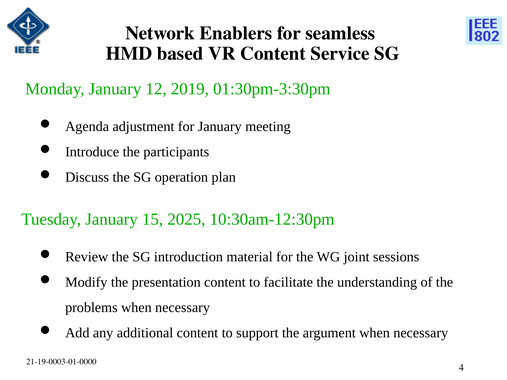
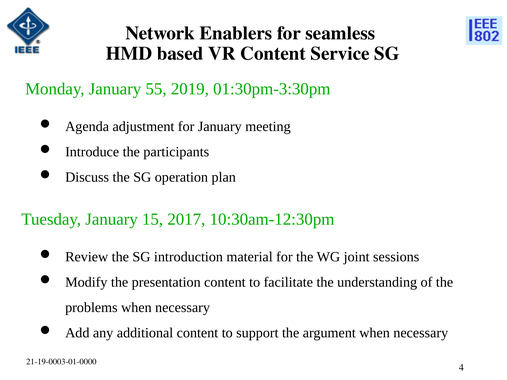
12: 12 -> 55 (156, 89)
2025: 2025 -> 2017 (186, 219)
